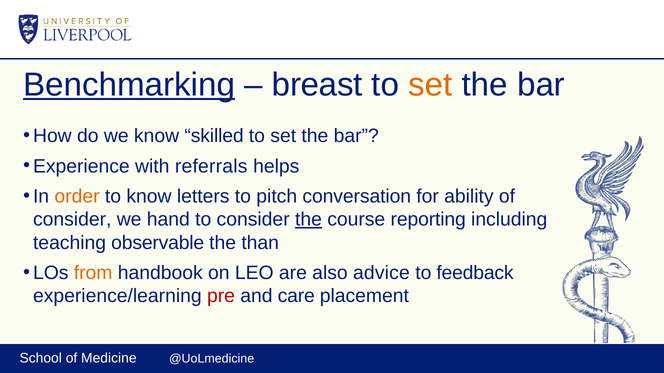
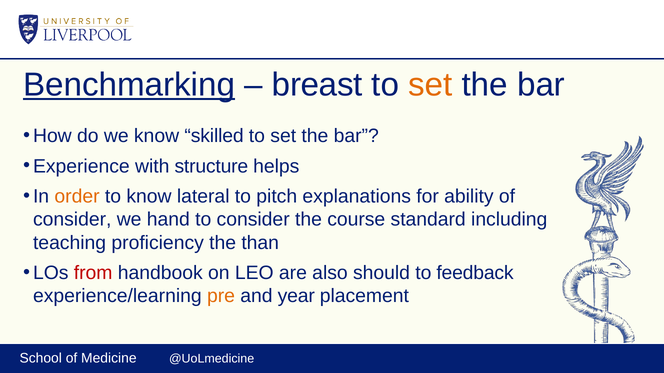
referrals: referrals -> structure (211, 166)
letters: letters -> lateral (203, 197)
conversation: conversation -> explanations (357, 197)
the underline: present -> none (308, 220)
reporting: reporting -> standard (428, 220)
observable: observable -> proficiency (158, 243)
from colour: orange -> red (93, 273)
advice: advice -> should (382, 273)
pre colour: red -> orange (221, 296)
care: care -> year (296, 296)
